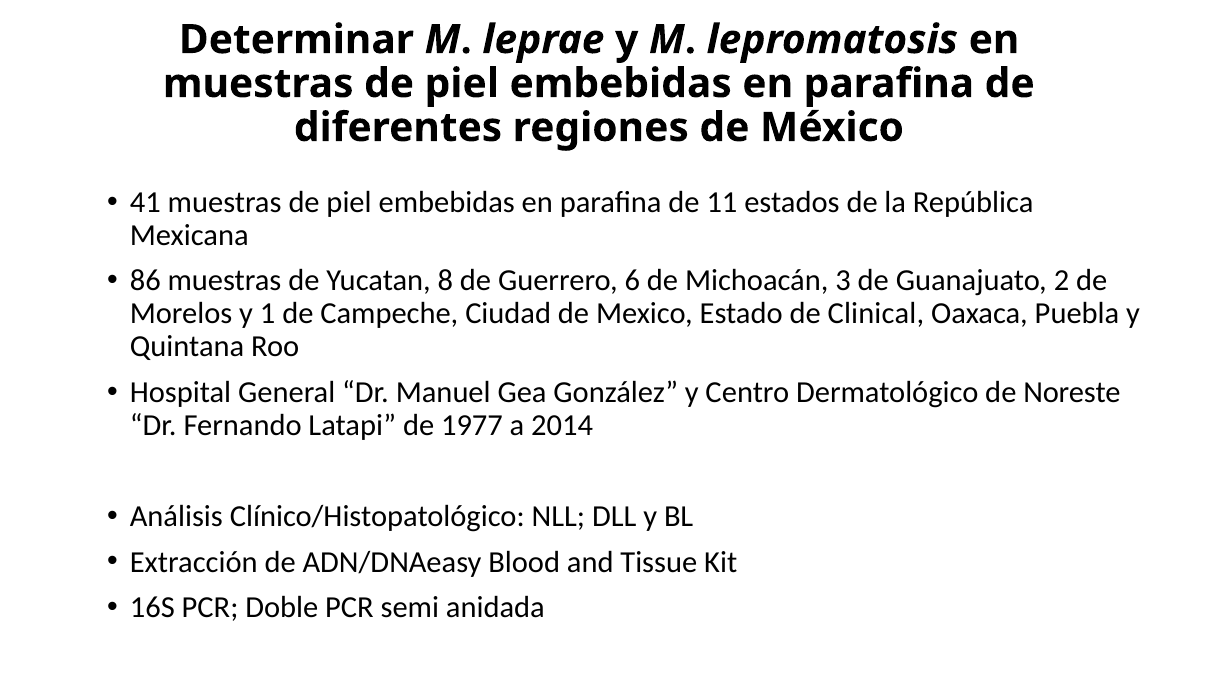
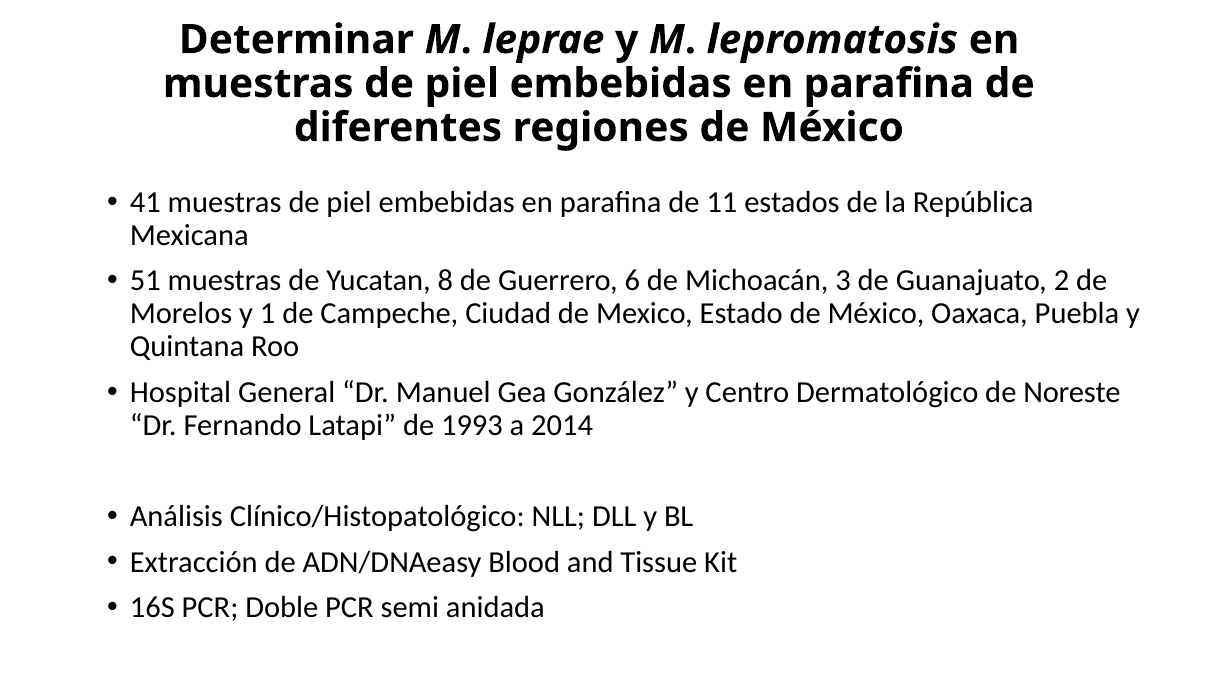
86: 86 -> 51 (145, 281)
Estado de Clinical: Clinical -> México (876, 314)
1977: 1977 -> 1993 (472, 425)
